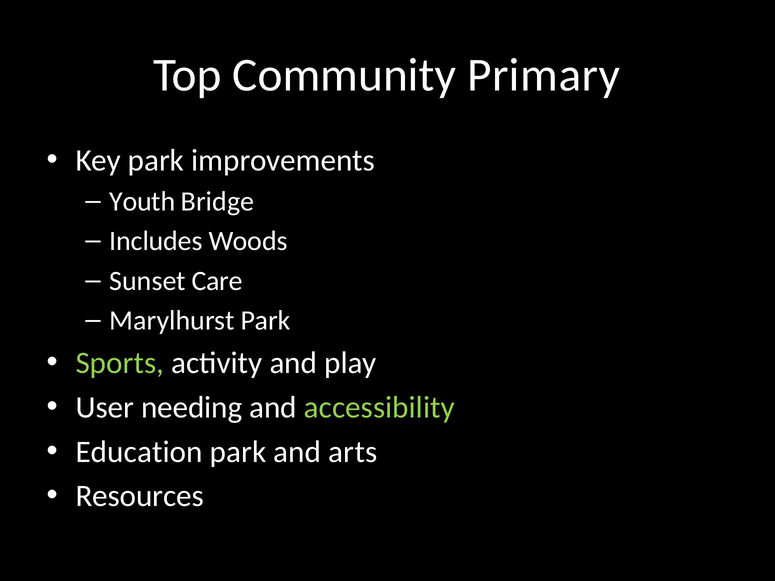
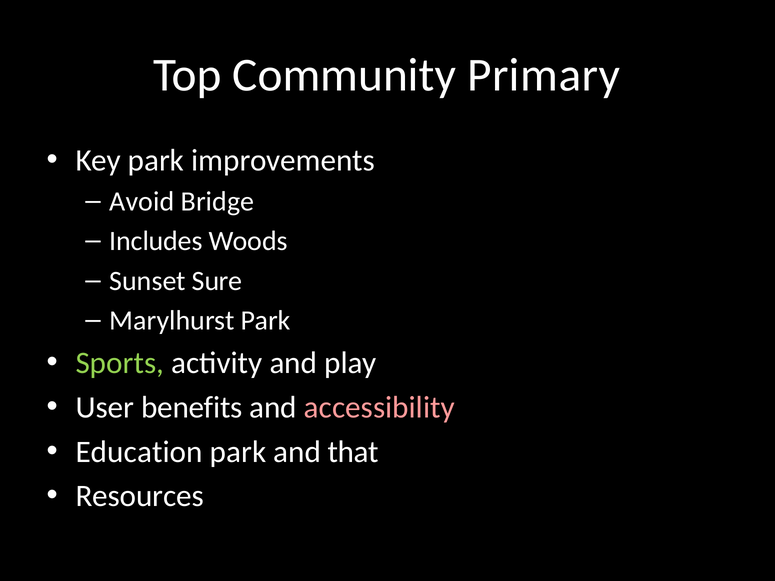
Youth: Youth -> Avoid (142, 202)
Care: Care -> Sure (217, 281)
needing: needing -> benefits (192, 408)
accessibility colour: light green -> pink (379, 408)
arts: arts -> that (353, 452)
